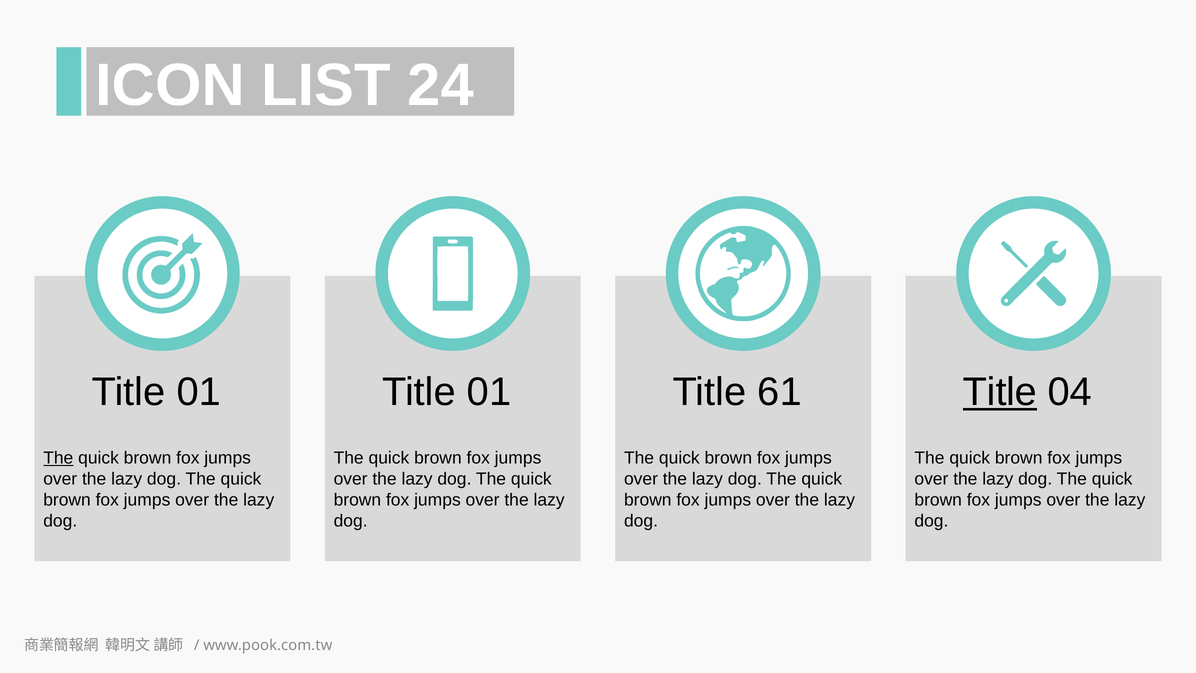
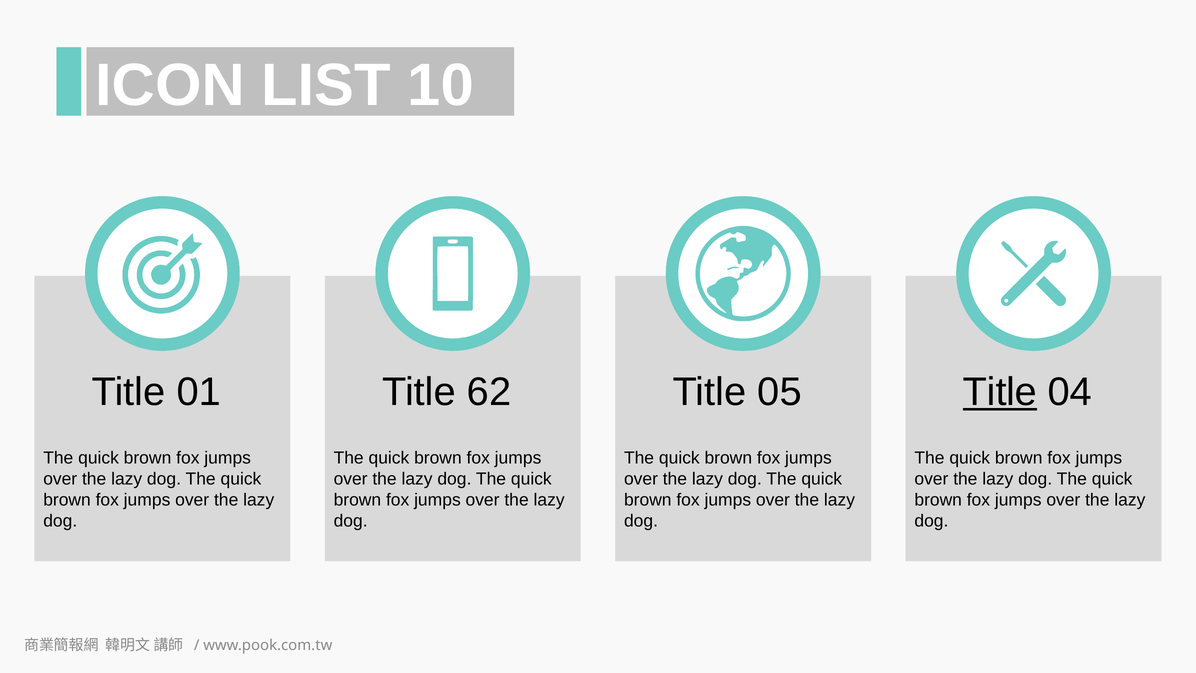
24: 24 -> 10 (441, 86)
01: 01 -> 62 (489, 392)
61: 61 -> 05 (780, 392)
The underline: present -> none (58, 458)
